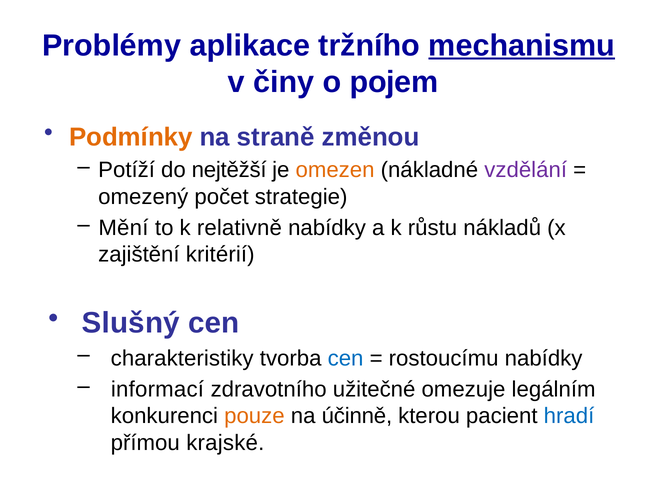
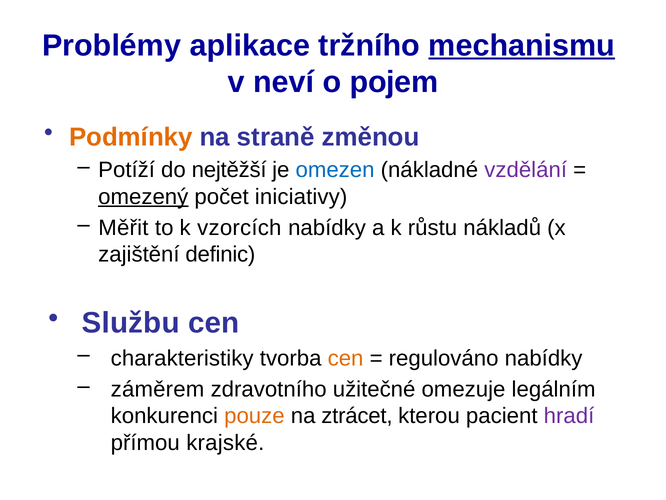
činy: činy -> neví (284, 82)
omezen colour: orange -> blue (335, 170)
omezený underline: none -> present (143, 197)
strategie: strategie -> iniciativy (301, 197)
Mění: Mění -> Měřit (123, 228)
relativně: relativně -> vzorcích (239, 228)
kritérií: kritérií -> definic (220, 254)
Slušný: Slušný -> Službu (131, 323)
cen colour: blue -> orange (346, 358)
rostoucímu: rostoucímu -> regulováno (444, 358)
informací: informací -> záměrem (158, 389)
účinně: účinně -> ztrácet (357, 416)
hradí colour: blue -> purple (569, 416)
